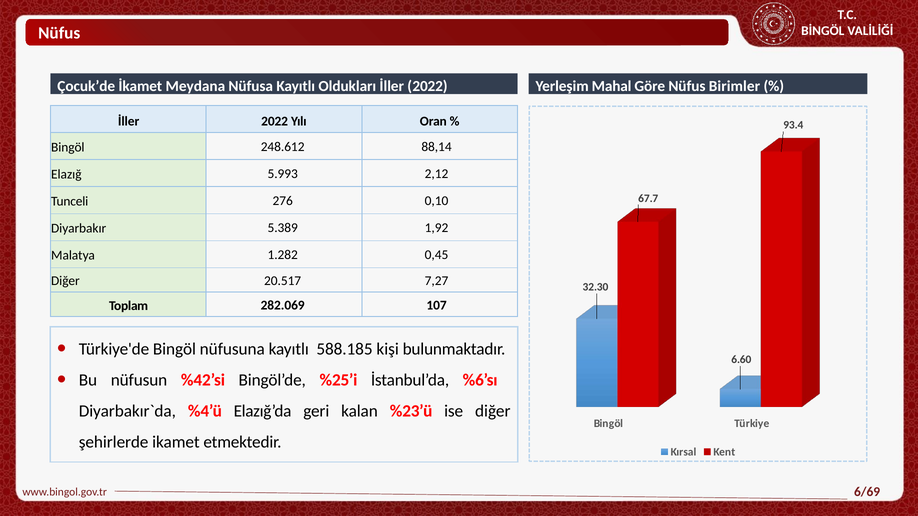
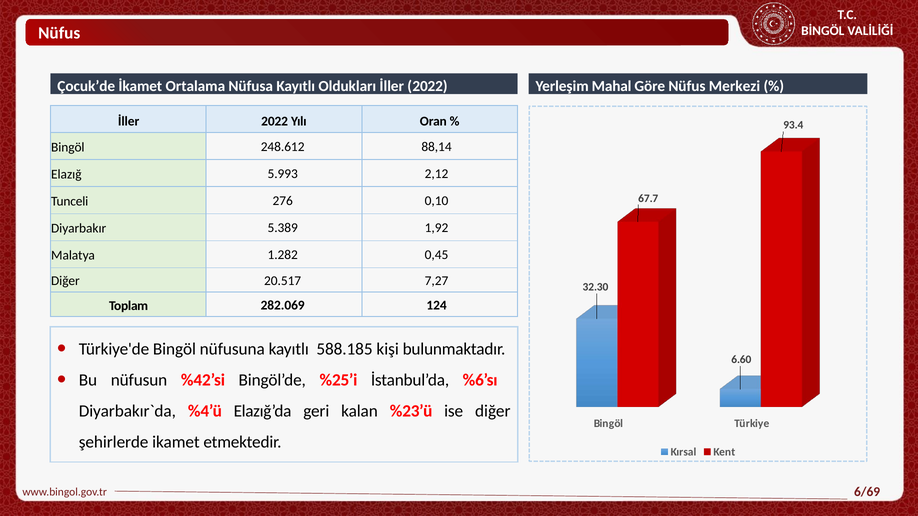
Meydana: Meydana -> Ortalama (195, 86)
Birimler: Birimler -> Merkezi (735, 86)
107: 107 -> 124 (437, 306)
